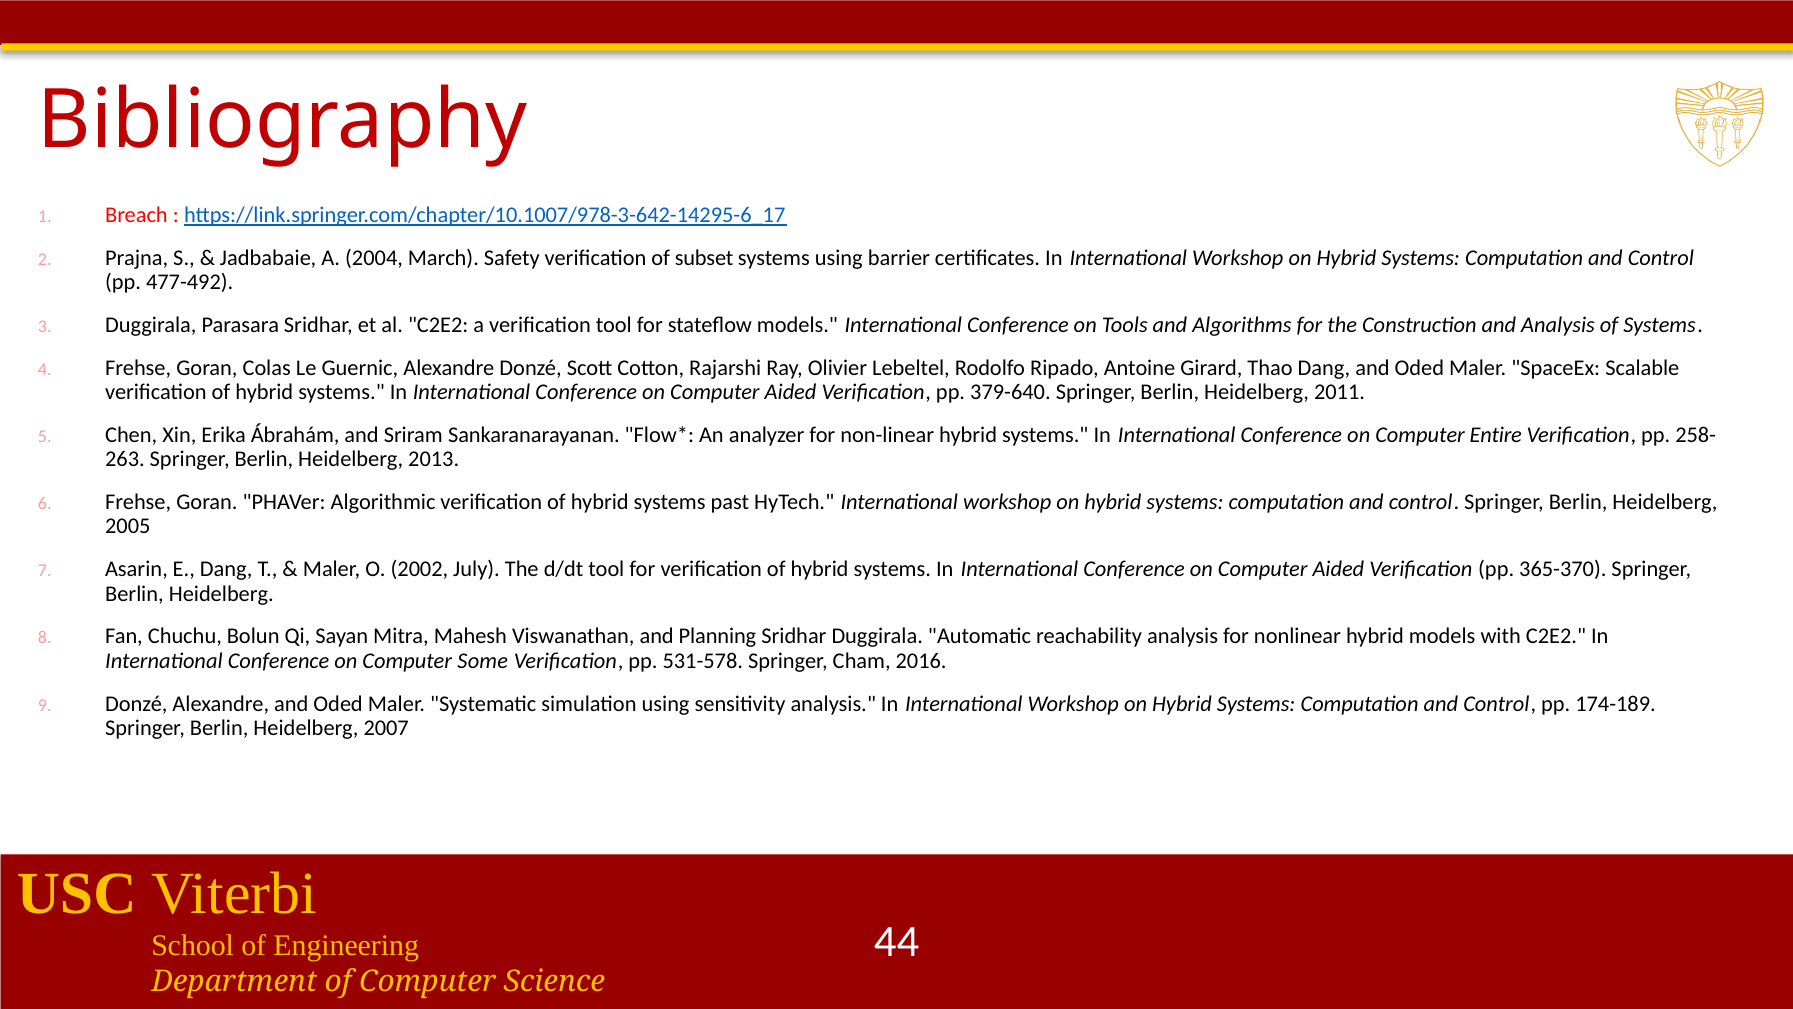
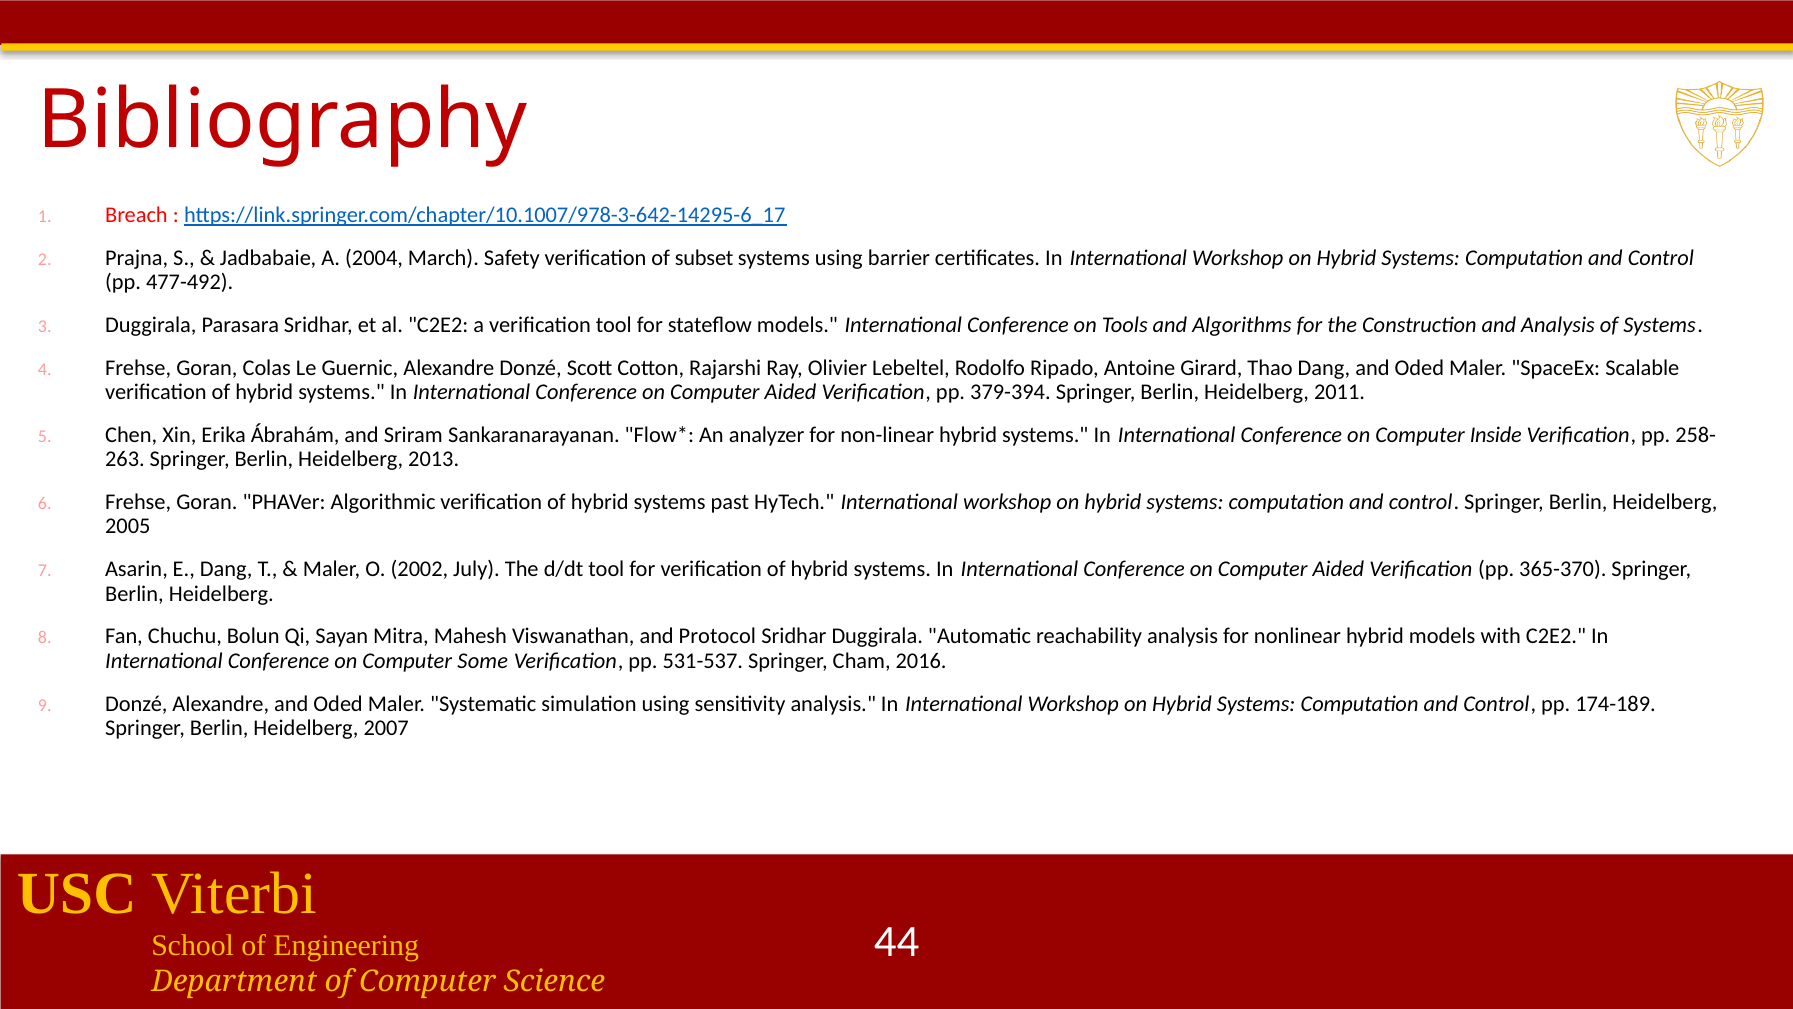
379-640: 379-640 -> 379-394 (1010, 392)
Entire: Entire -> Inside (1496, 435)
Planning: Planning -> Protocol (717, 636)
531-578: 531-578 -> 531-537 (703, 660)
